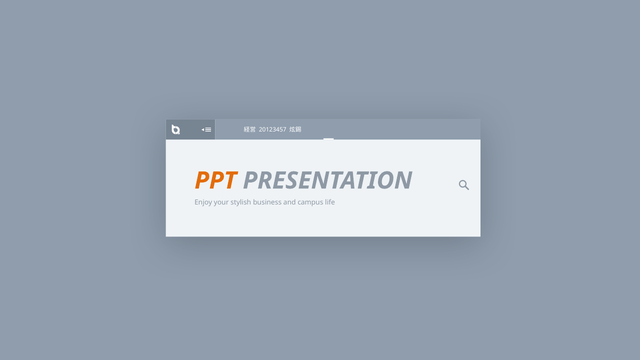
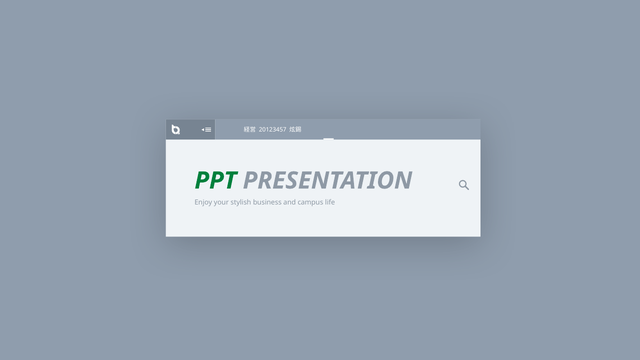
PPT colour: orange -> green (216, 181)
